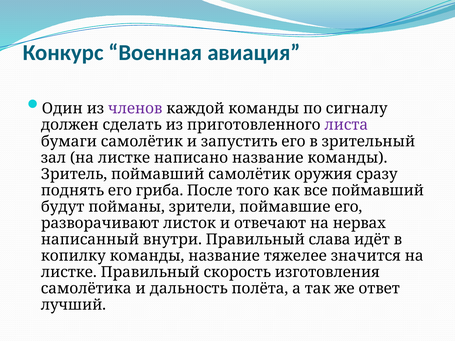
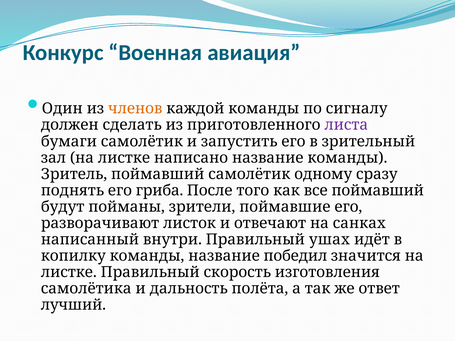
членов colour: purple -> orange (135, 109)
оружия: оружия -> одному (323, 174)
нервах: нервах -> санках (359, 223)
слава: слава -> ушах (329, 240)
тяжелее: тяжелее -> победил (295, 256)
